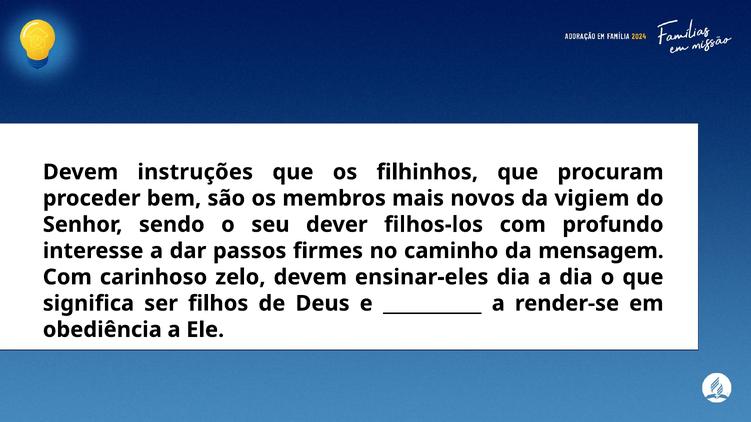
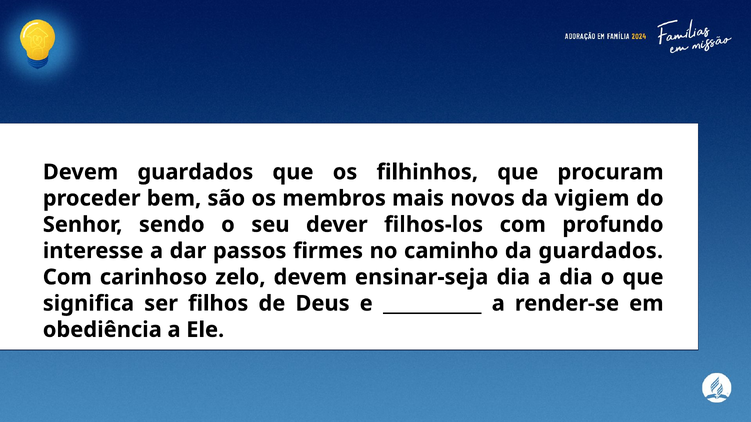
Devem instruções: instruções -> guardados (195, 172)
da mensagem: mensagem -> guardados (601, 251)
ensinar-eles: ensinar-eles -> ensinar-seja (422, 277)
